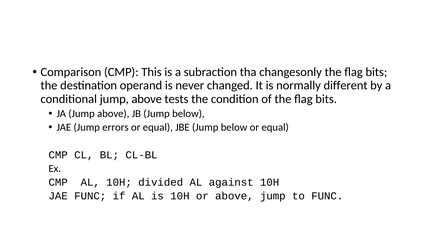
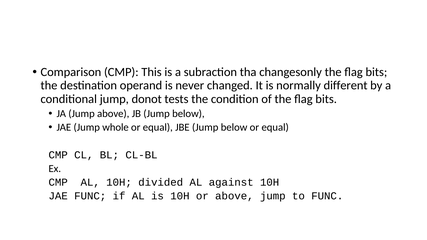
conditional jump above: above -> donot (147, 99)
errors: errors -> whole (116, 127)
